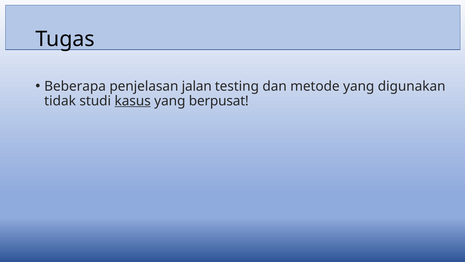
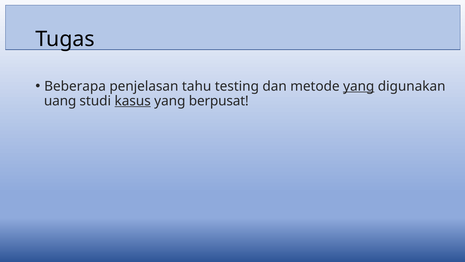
jalan: jalan -> tahu (197, 86)
yang underline: none -> present (359, 86)
tidak: tidak -> uang (60, 101)
